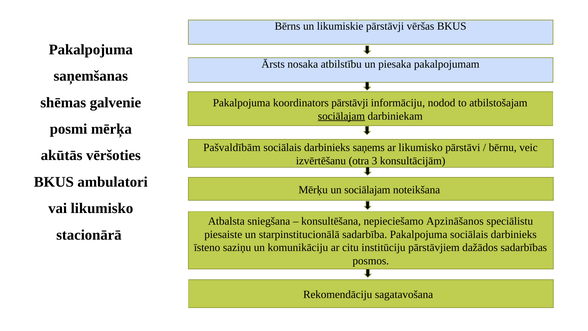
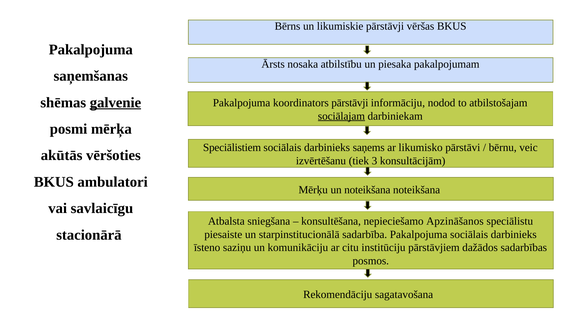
galvenie underline: none -> present (115, 102)
Pašvaldībām: Pašvaldībām -> Speciālistiem (232, 147)
otra: otra -> tiek (359, 161)
un sociālajam: sociālajam -> noteikšana (367, 190)
vai likumisko: likumisko -> savlaicīgu (102, 208)
